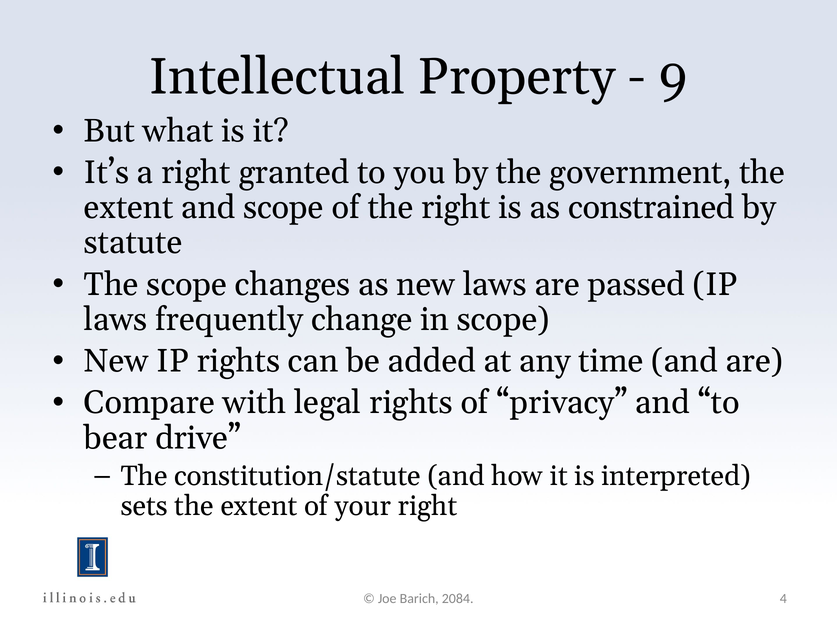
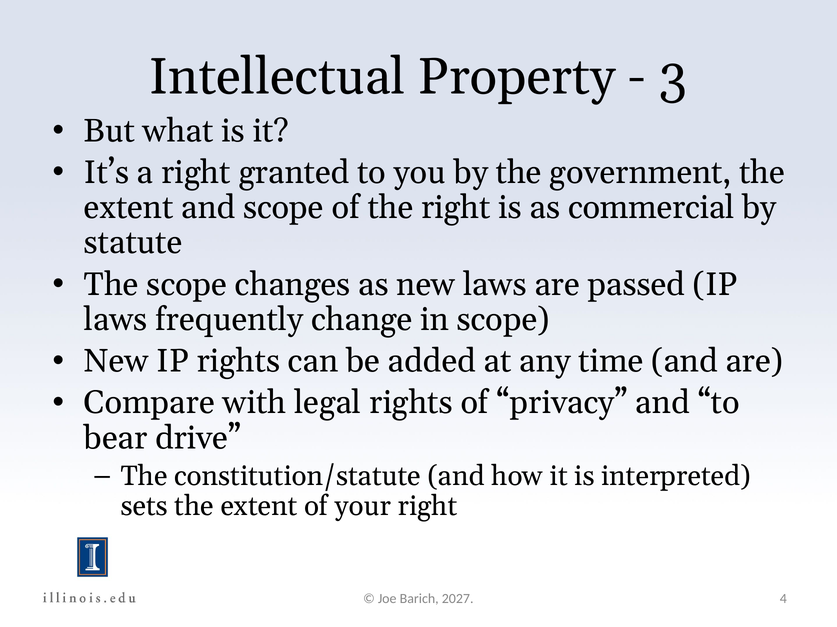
9: 9 -> 3 (673, 77)
constrained: constrained -> commercial (651, 208)
2084: 2084 -> 2027 (458, 599)
